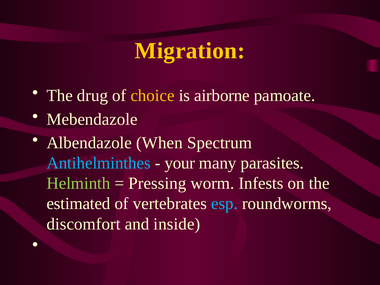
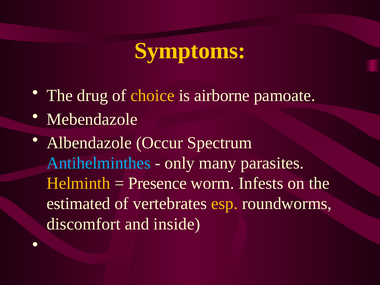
Migration: Migration -> Symptoms (190, 51)
When: When -> Occur (160, 143)
your: your -> only (180, 163)
Helminth colour: light green -> yellow (78, 183)
Pressing: Pressing -> Presence (157, 183)
esp colour: light blue -> yellow (225, 204)
